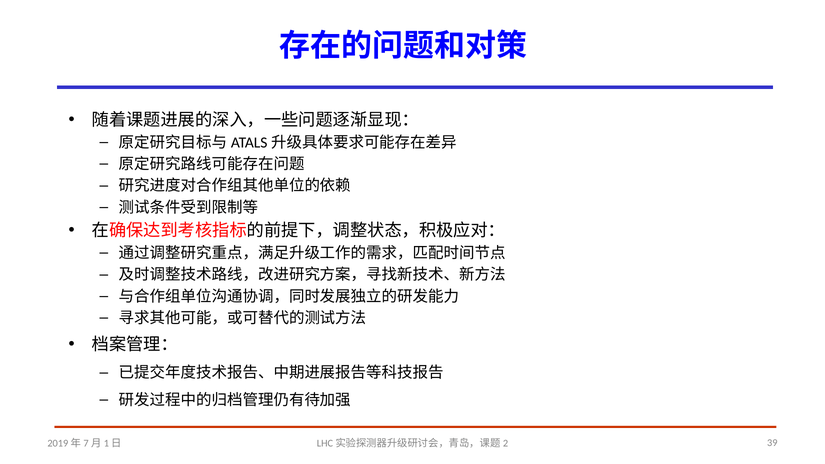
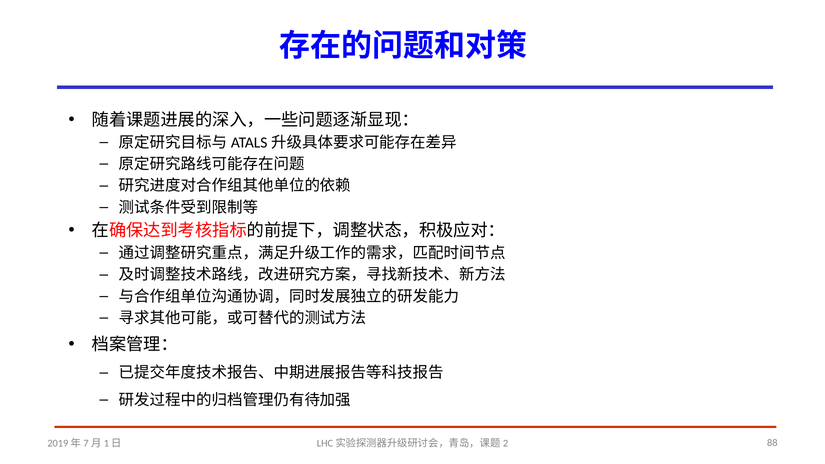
39: 39 -> 88 (772, 443)
